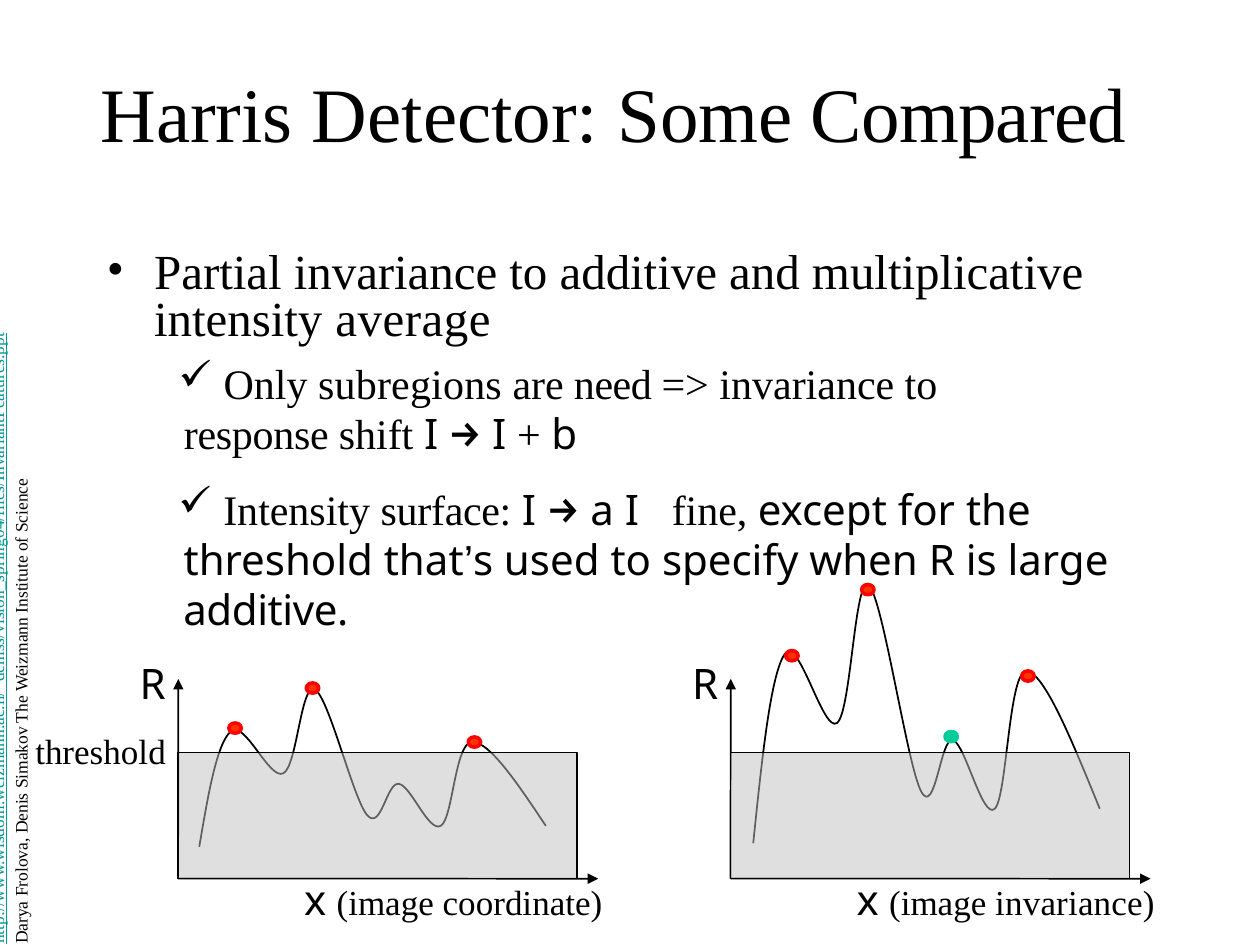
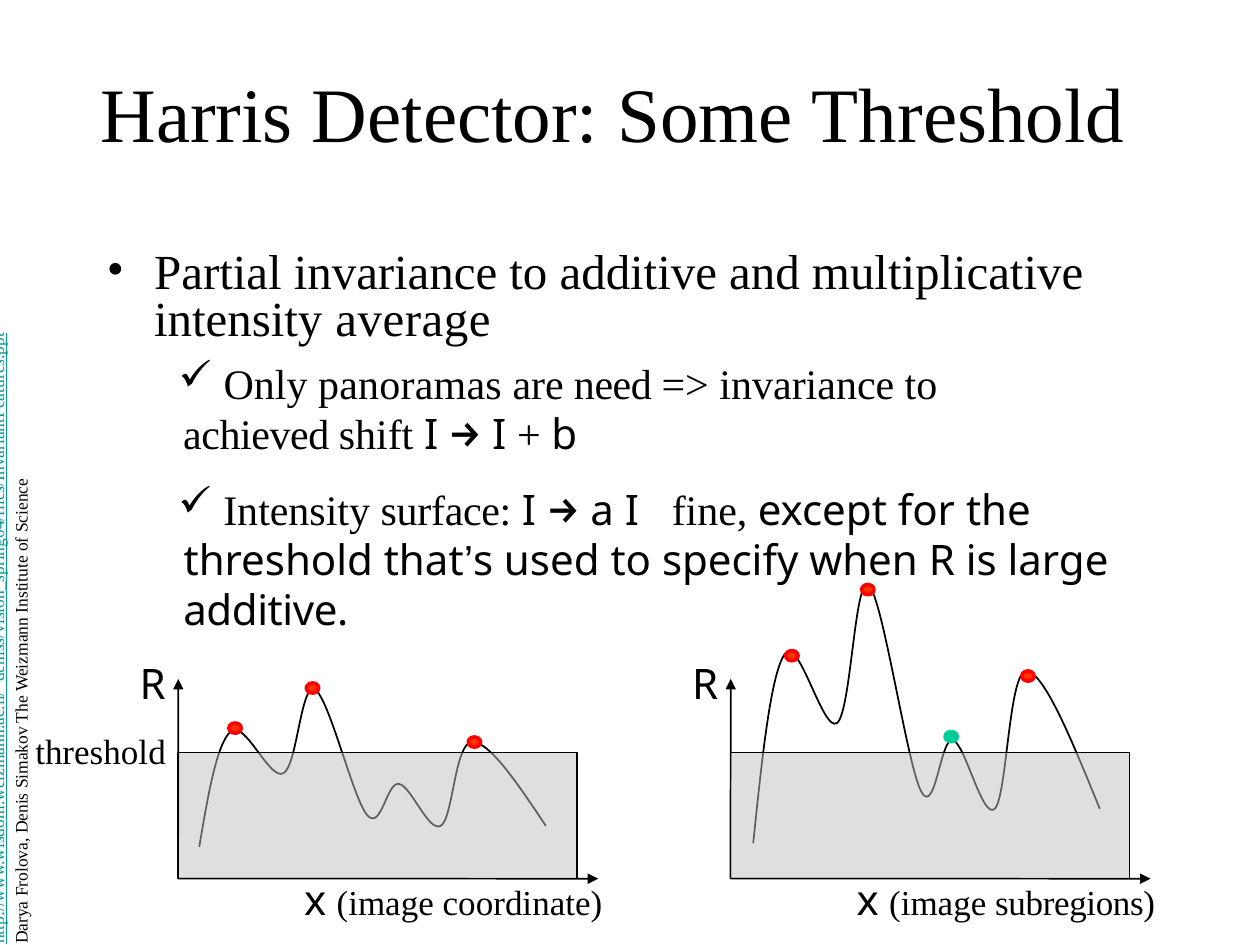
Some Compared: Compared -> Threshold (968, 117)
subregions: subregions -> panoramas (410, 385)
response: response -> achieved (256, 436)
image invariance: invariance -> subregions (1075, 904)
